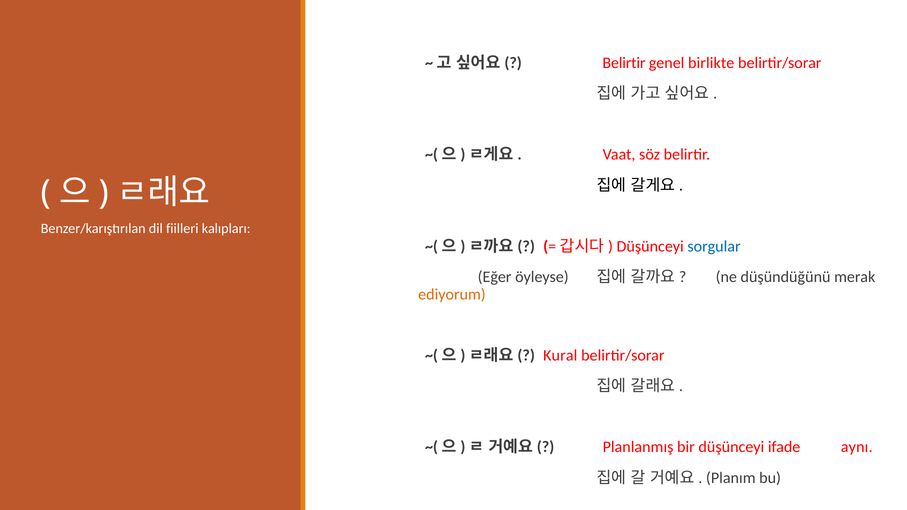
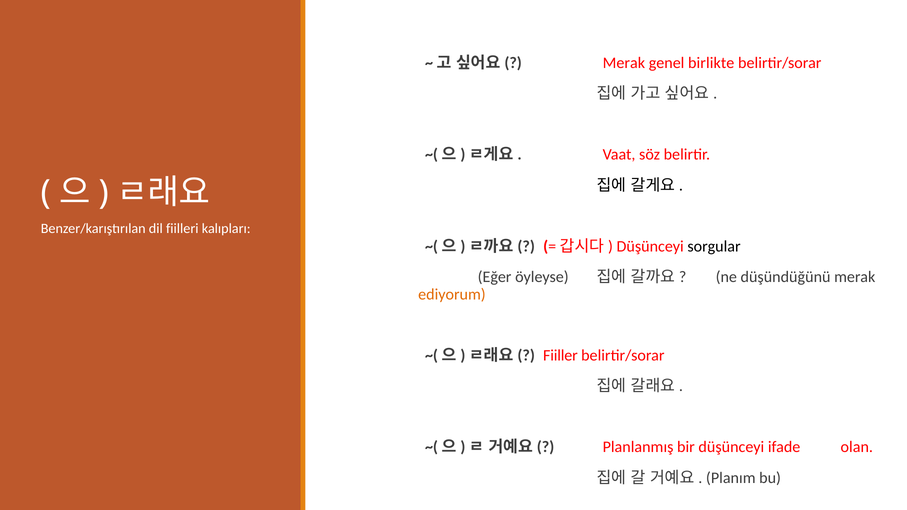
Belirtir: Belirtir -> Merak (624, 63)
sorgular colour: blue -> black (714, 246)
Kural: Kural -> Fiiller (560, 356)
aynı: aynı -> olan (857, 447)
